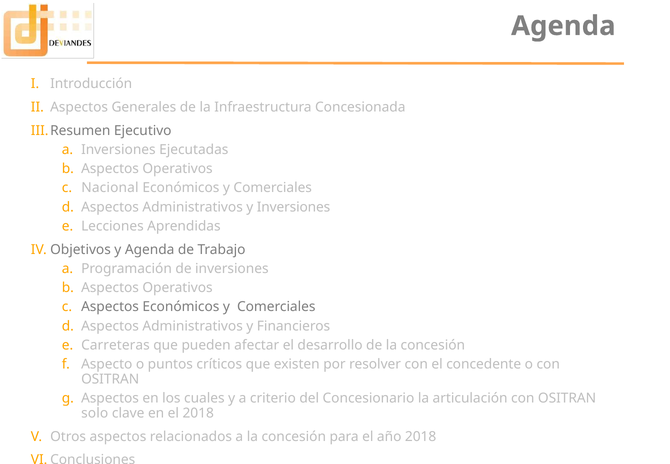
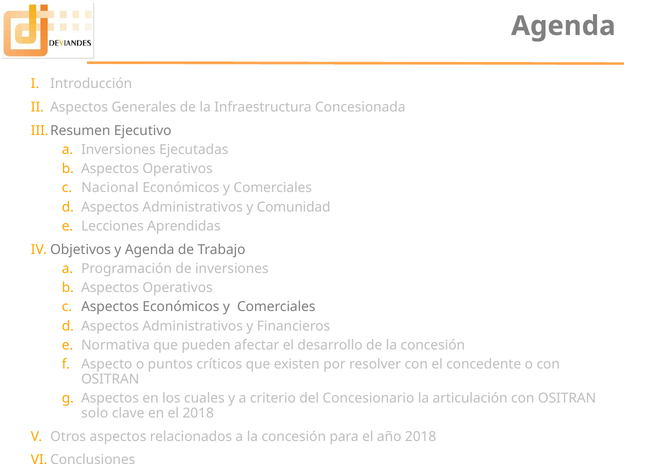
y Inversiones: Inversiones -> Comunidad (294, 207)
Carreteras: Carreteras -> Normativa (115, 345)
